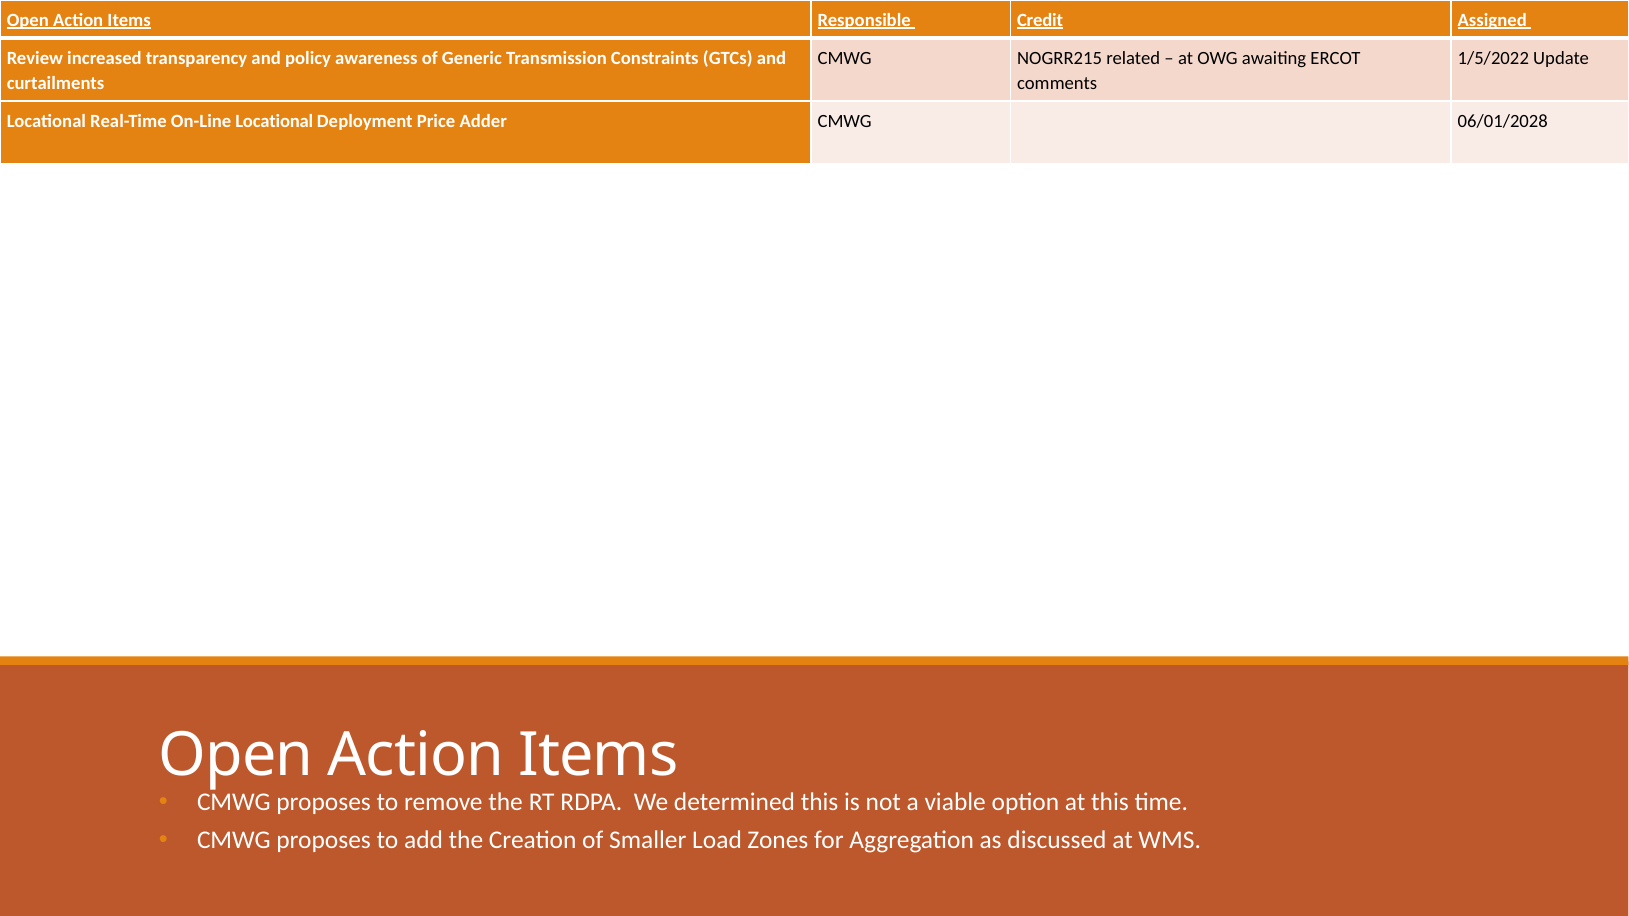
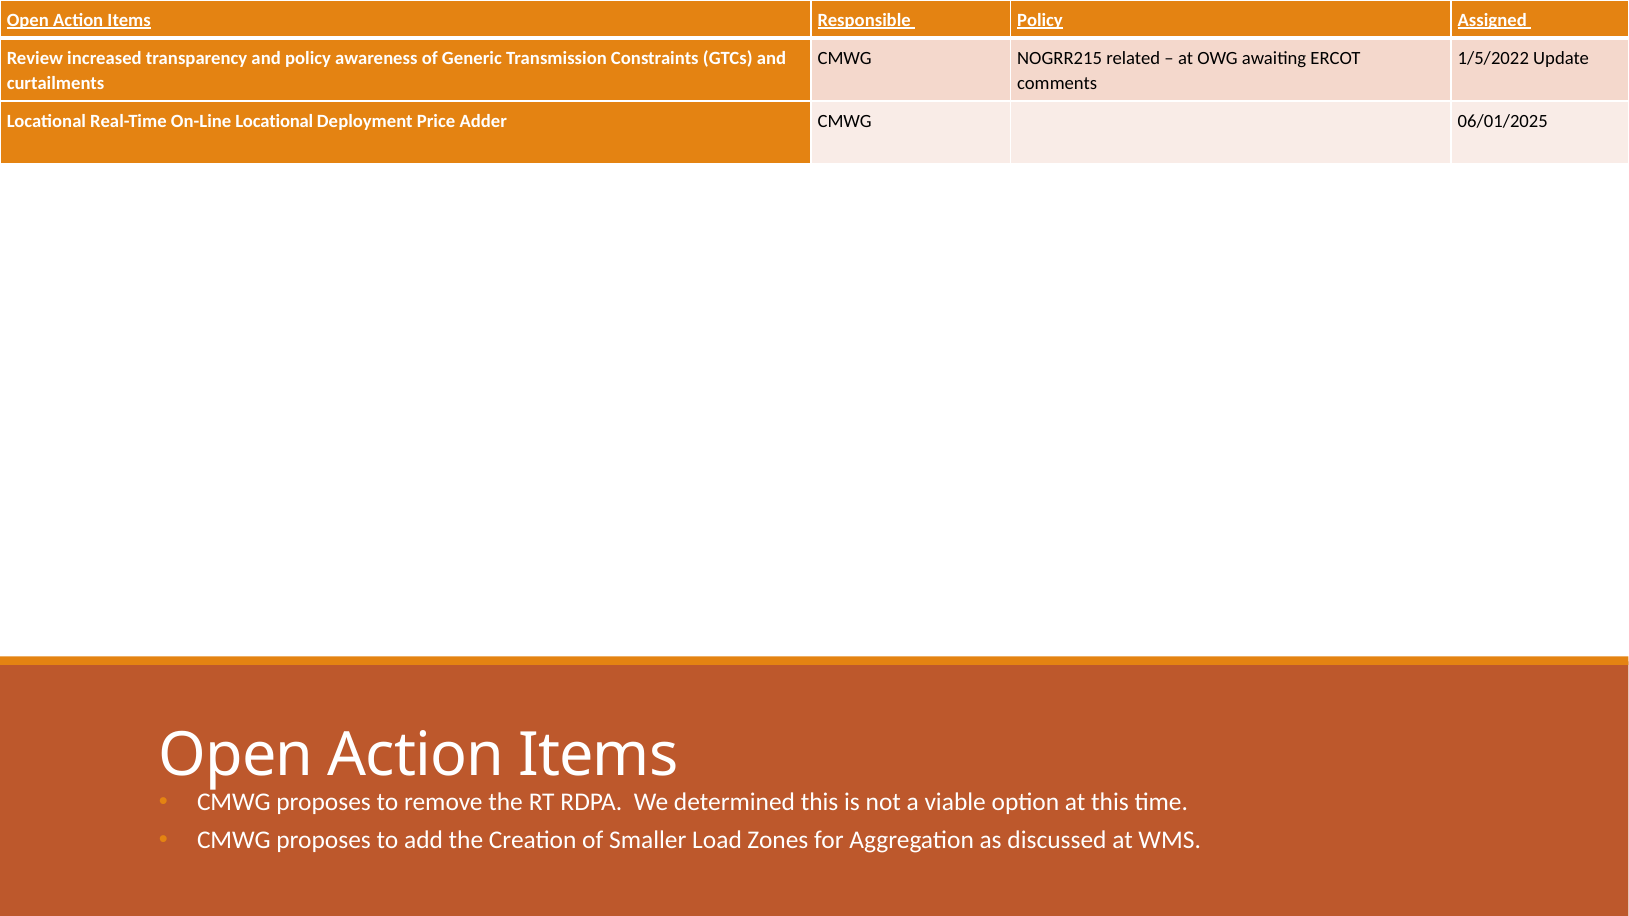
Responsible Credit: Credit -> Policy (1040, 20)
06/01/2028: 06/01/2028 -> 06/01/2025 (1503, 121)
